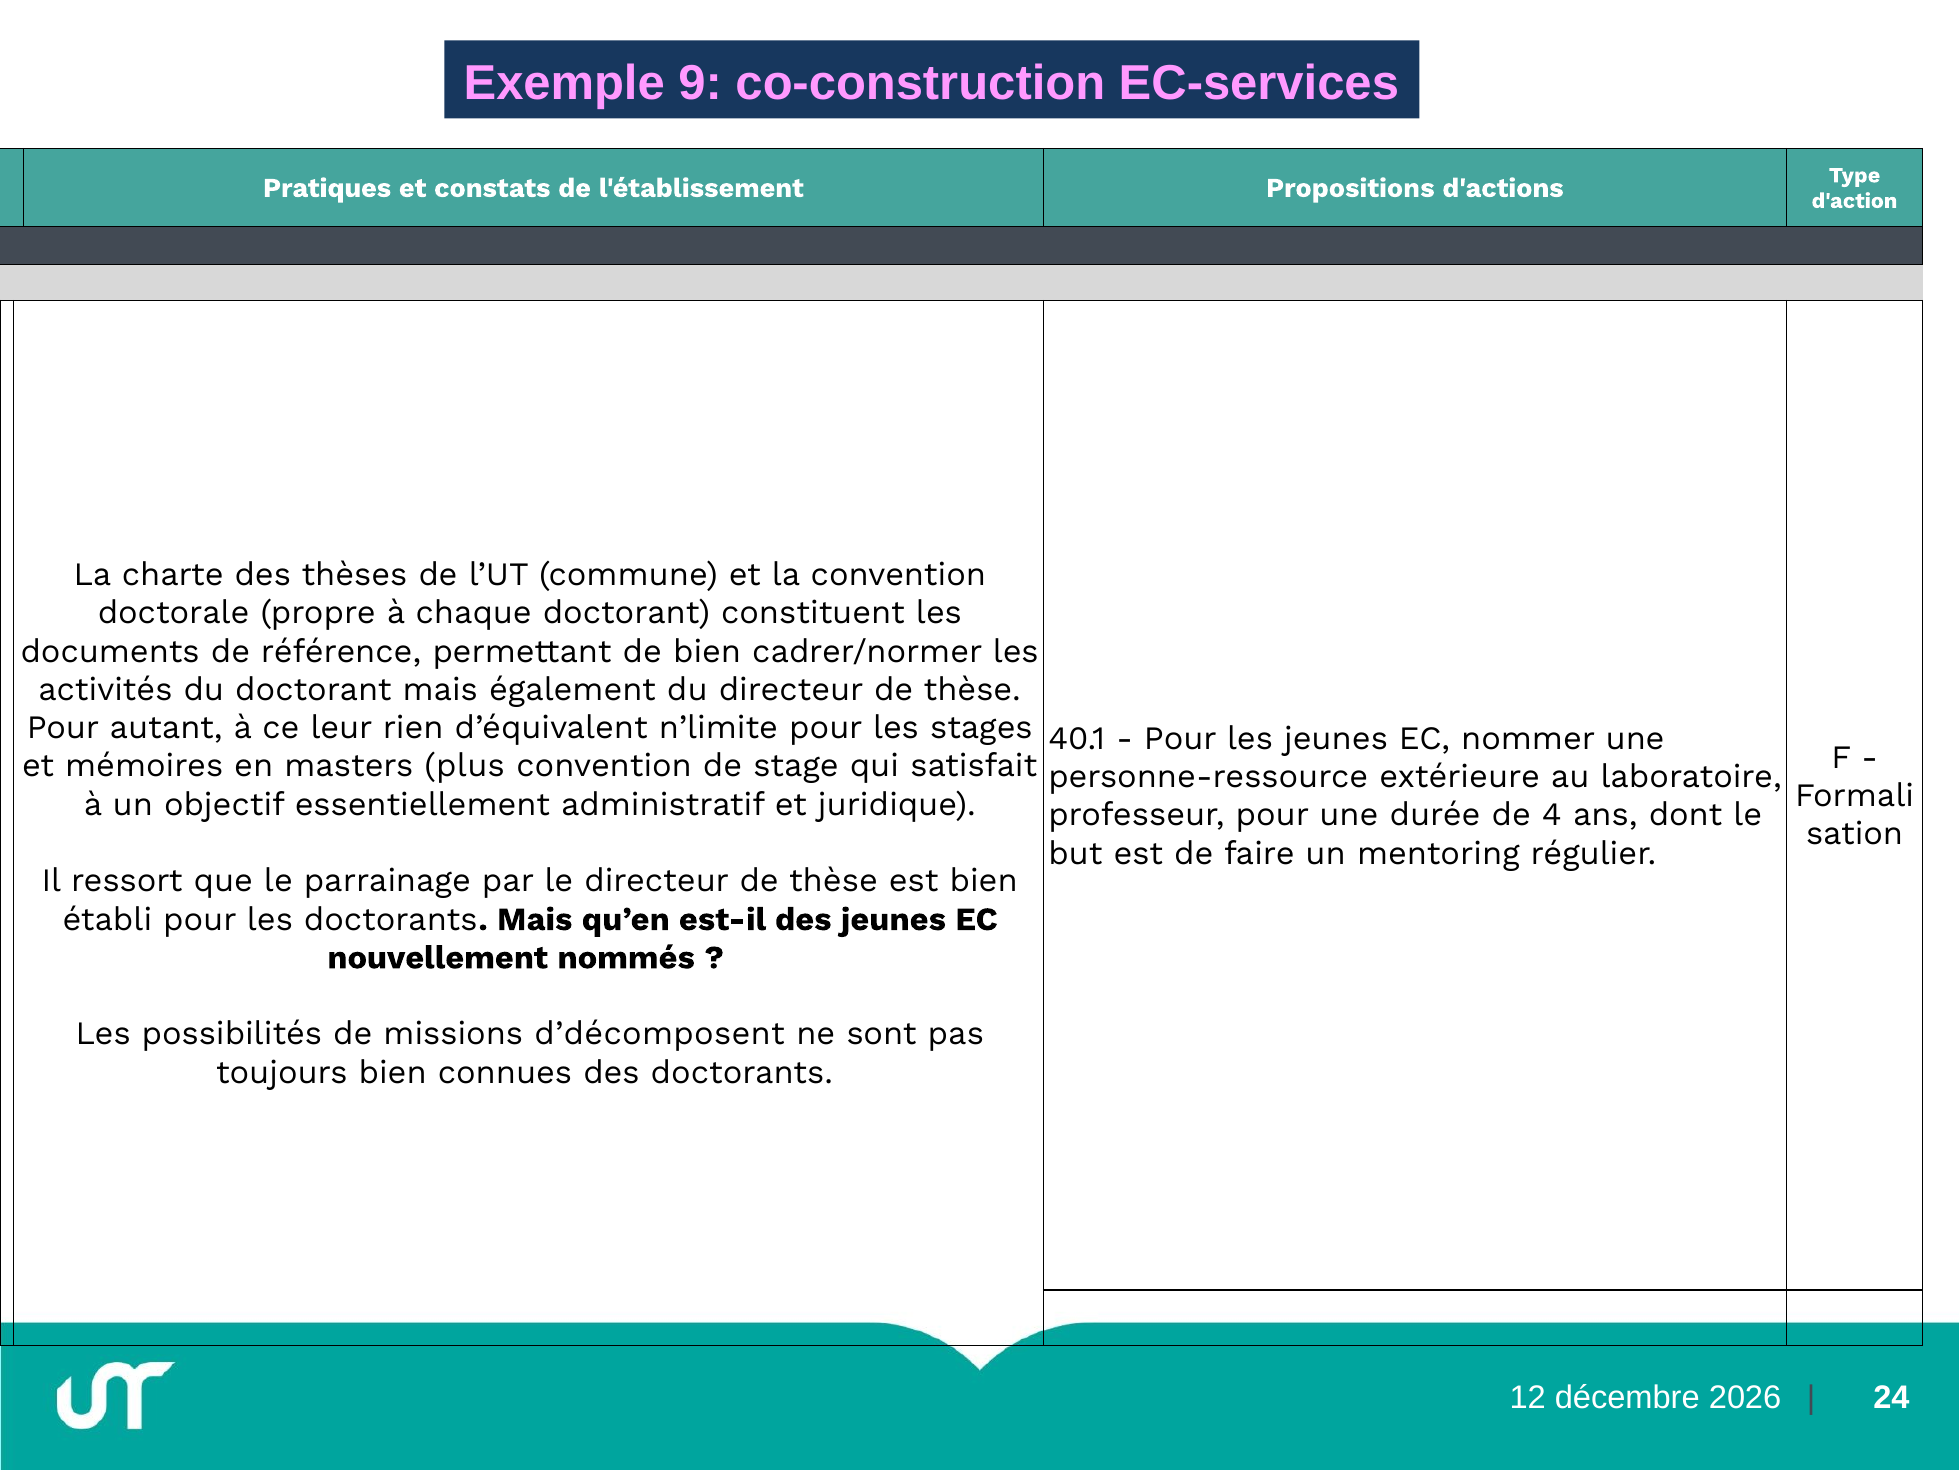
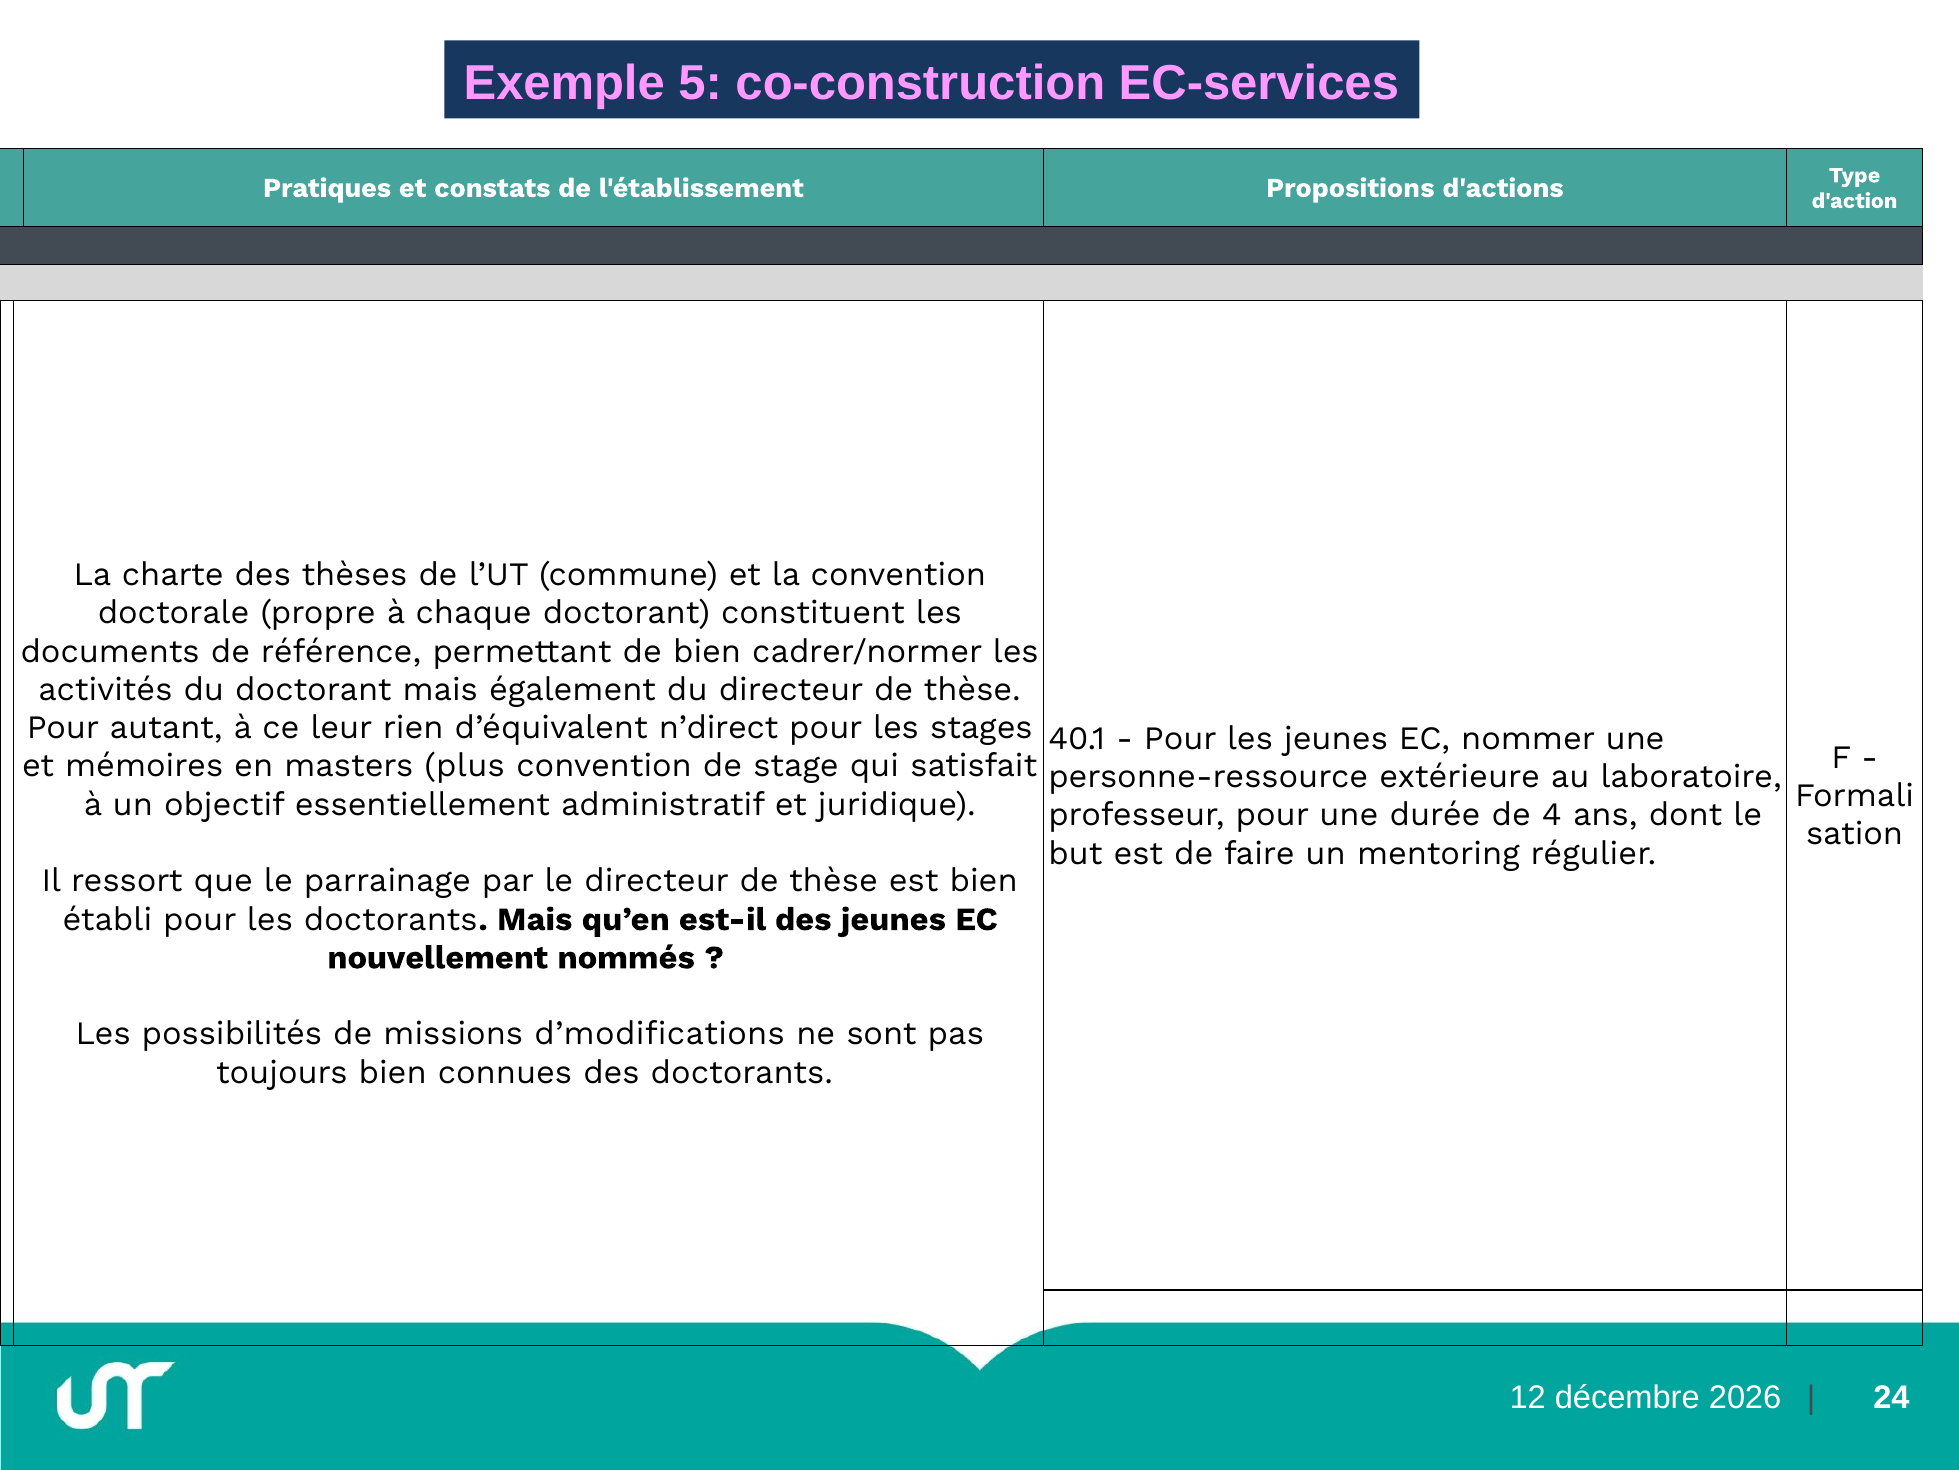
9: 9 -> 5 (700, 83)
n’limite: n’limite -> n’direct (719, 728)
d’décomposent: d’décomposent -> d’modifications (660, 1034)
